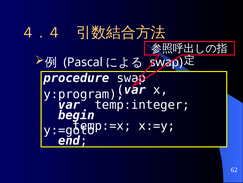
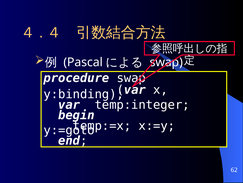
y:program: y:program -> y:binding (84, 94)
